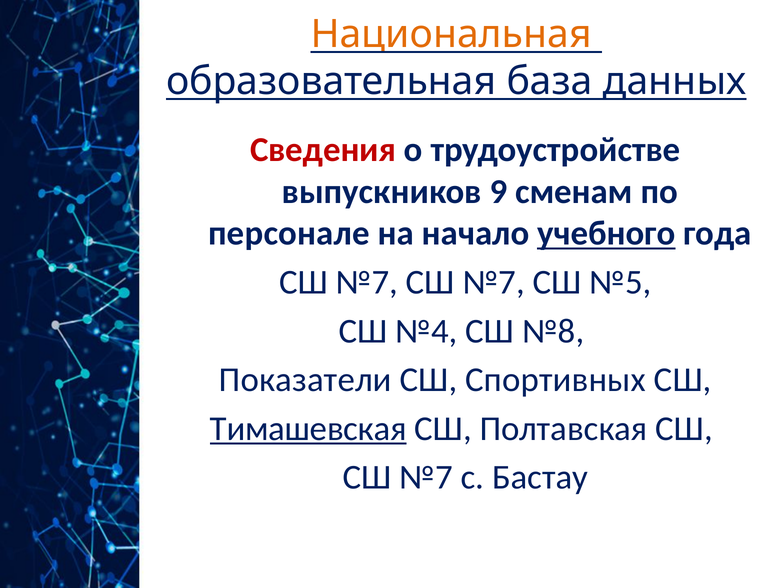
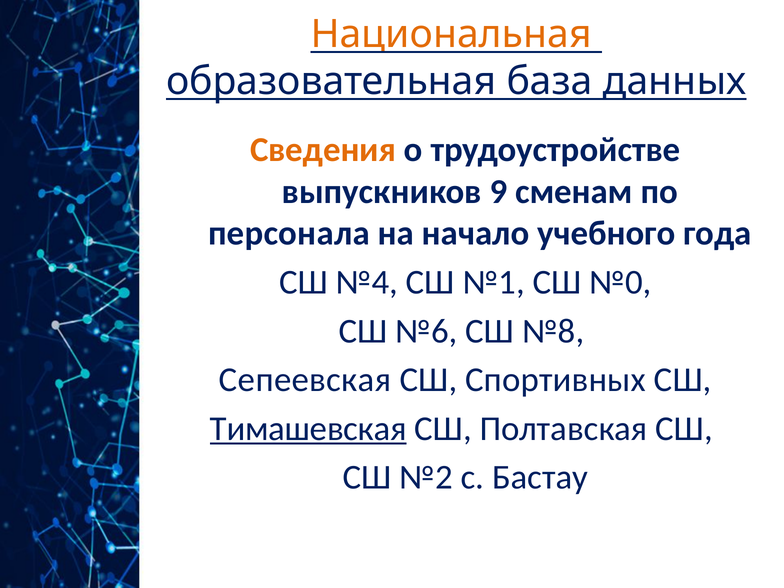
Сведения colour: red -> orange (323, 150)
персонале: персонале -> персонала (289, 233)
учебного underline: present -> none (606, 233)
№7: №7 -> №4 (367, 282)
№7: №7 -> №1 (494, 282)
№5: №5 -> №0 (620, 282)
№4: №4 -> №6 (426, 331)
Показатели: Показатели -> Сепеевская (305, 380)
№7: №7 -> №2 (426, 477)
